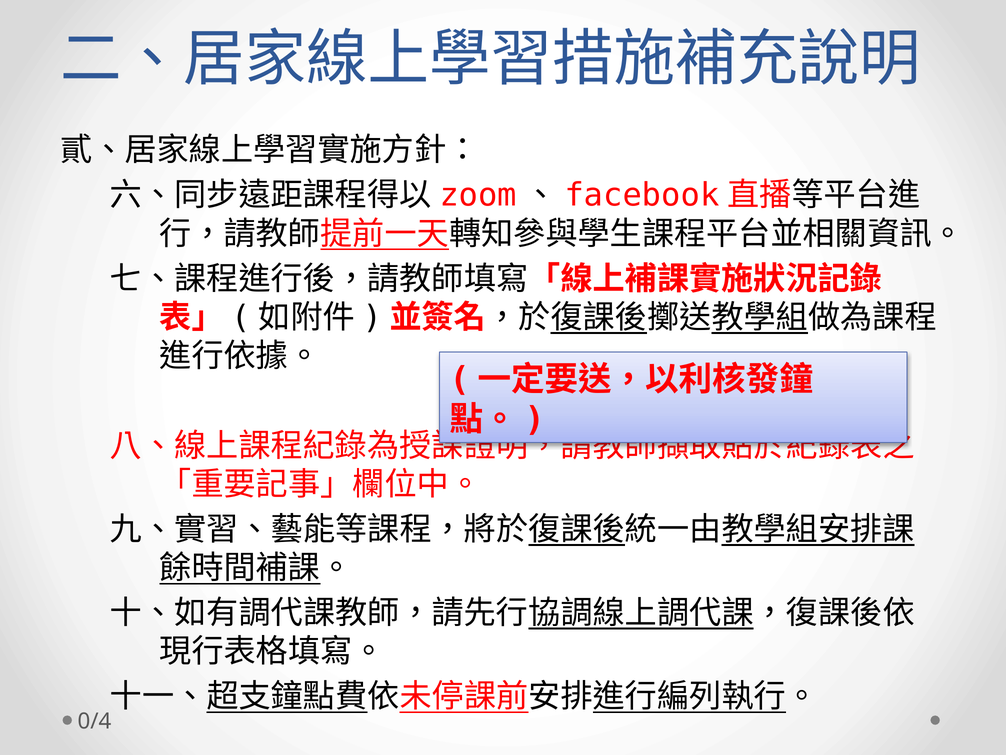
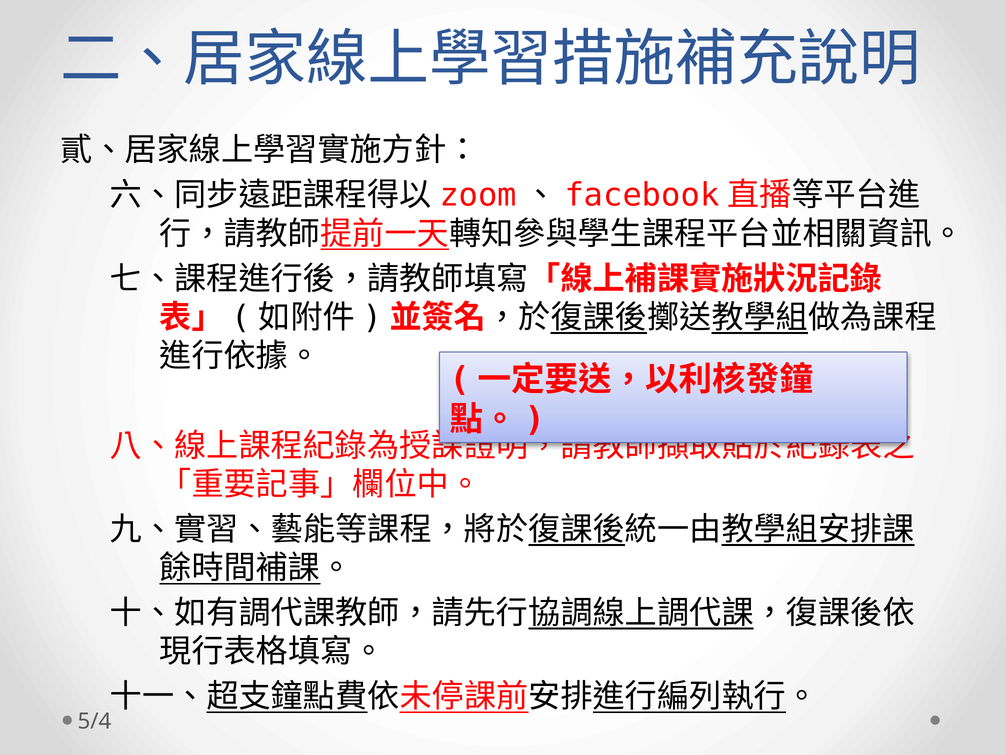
0/4: 0/4 -> 5/4 (94, 721)
